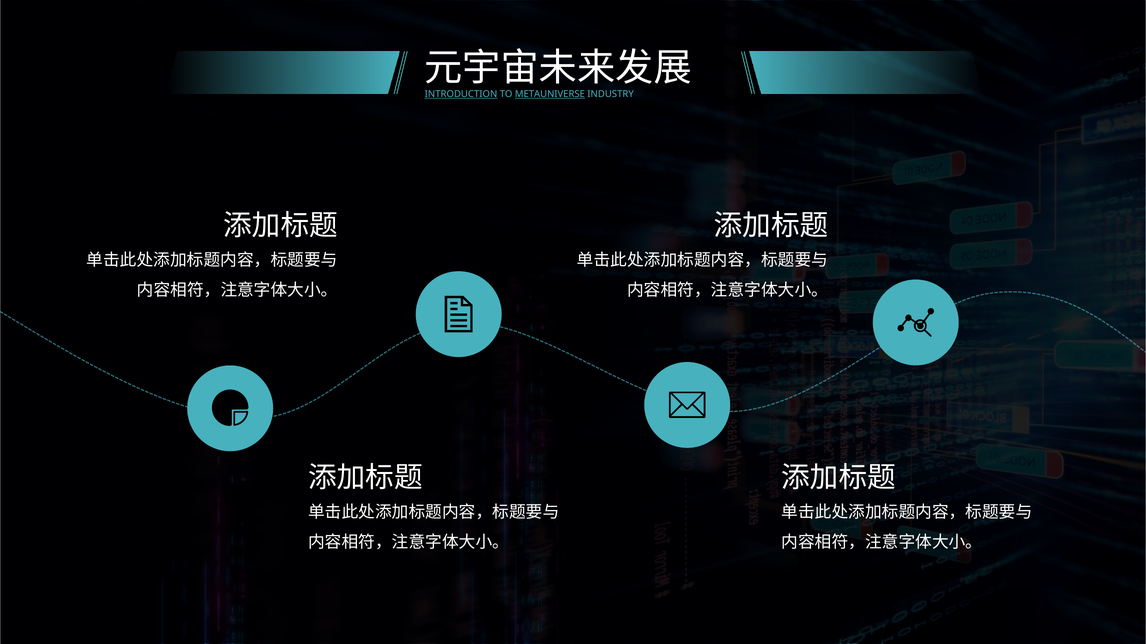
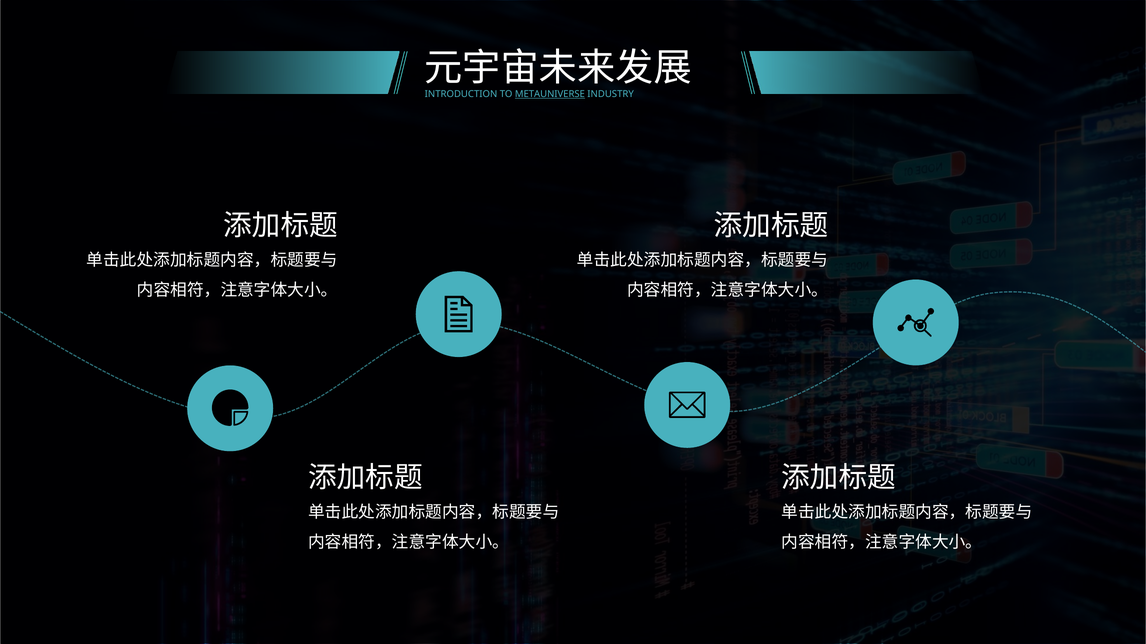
INTRODUCTION underline: present -> none (461, 94)
